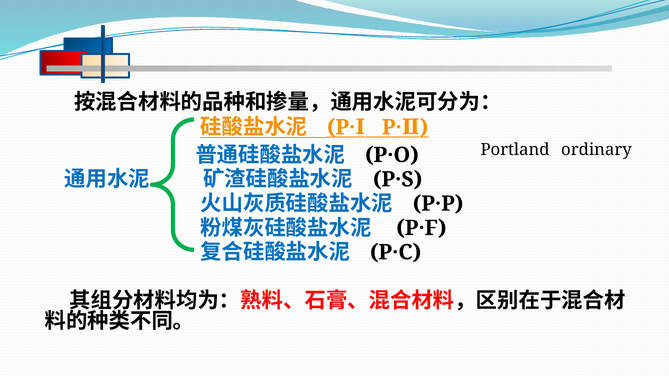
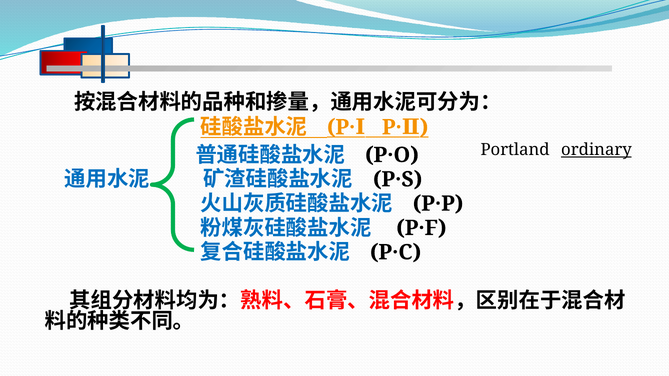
ordinary underline: none -> present (596, 150)
